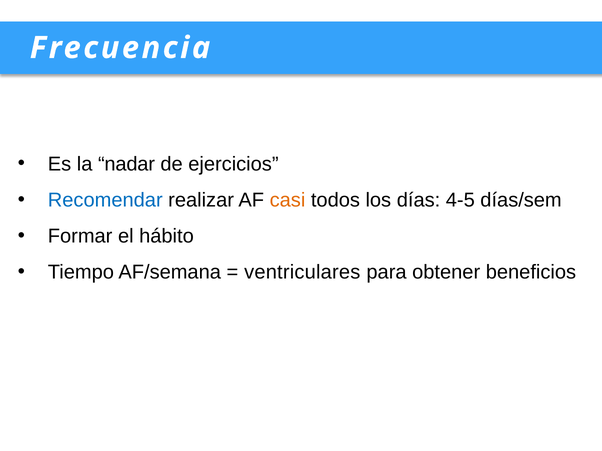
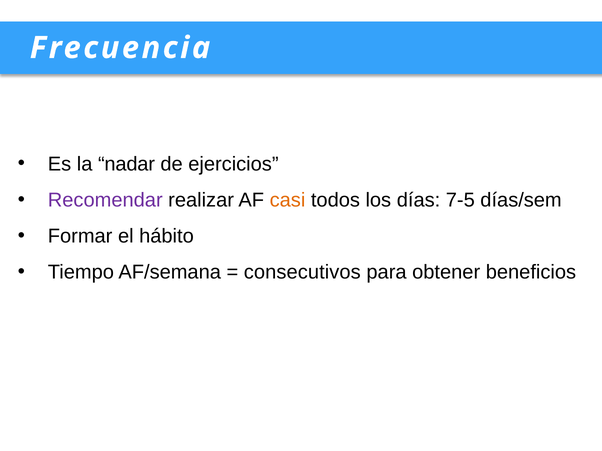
Recomendar colour: blue -> purple (105, 200)
4-5: 4-5 -> 7-5 (460, 200)
ventriculares: ventriculares -> consecutivos (302, 272)
